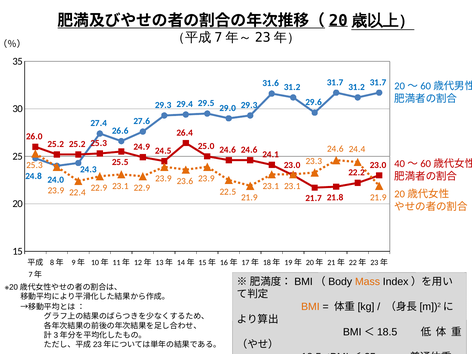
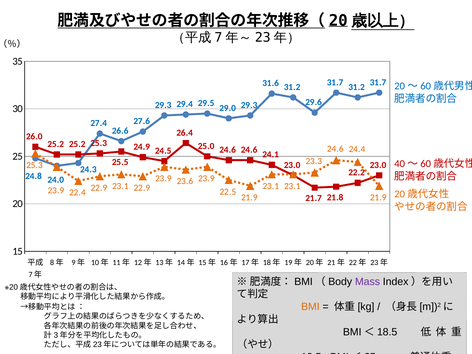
Mass colour: orange -> purple (368, 282)
